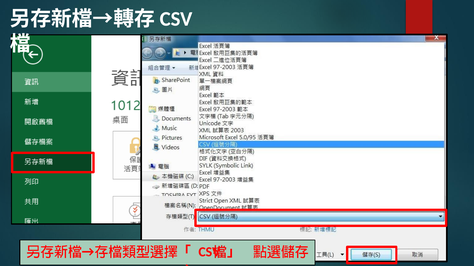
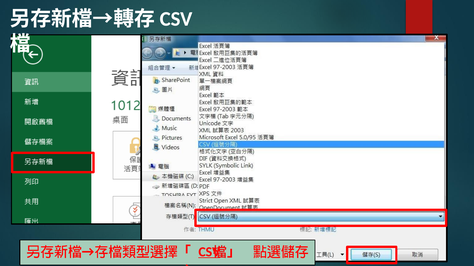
CSV underline: none -> present (209, 252)
